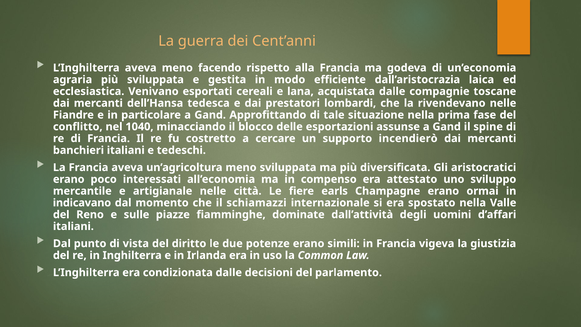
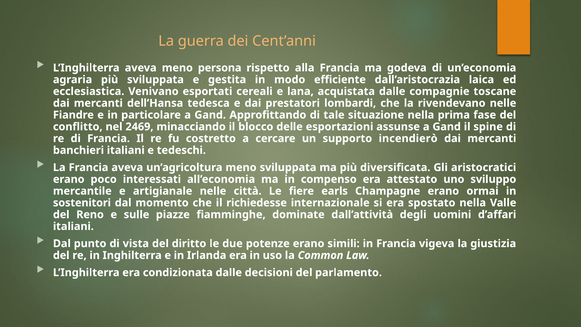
facendo: facendo -> persona (220, 68)
1040: 1040 -> 2469 (139, 127)
indicavano: indicavano -> sostenitori (82, 203)
schiamazzi: schiamazzi -> richiedesse (257, 203)
